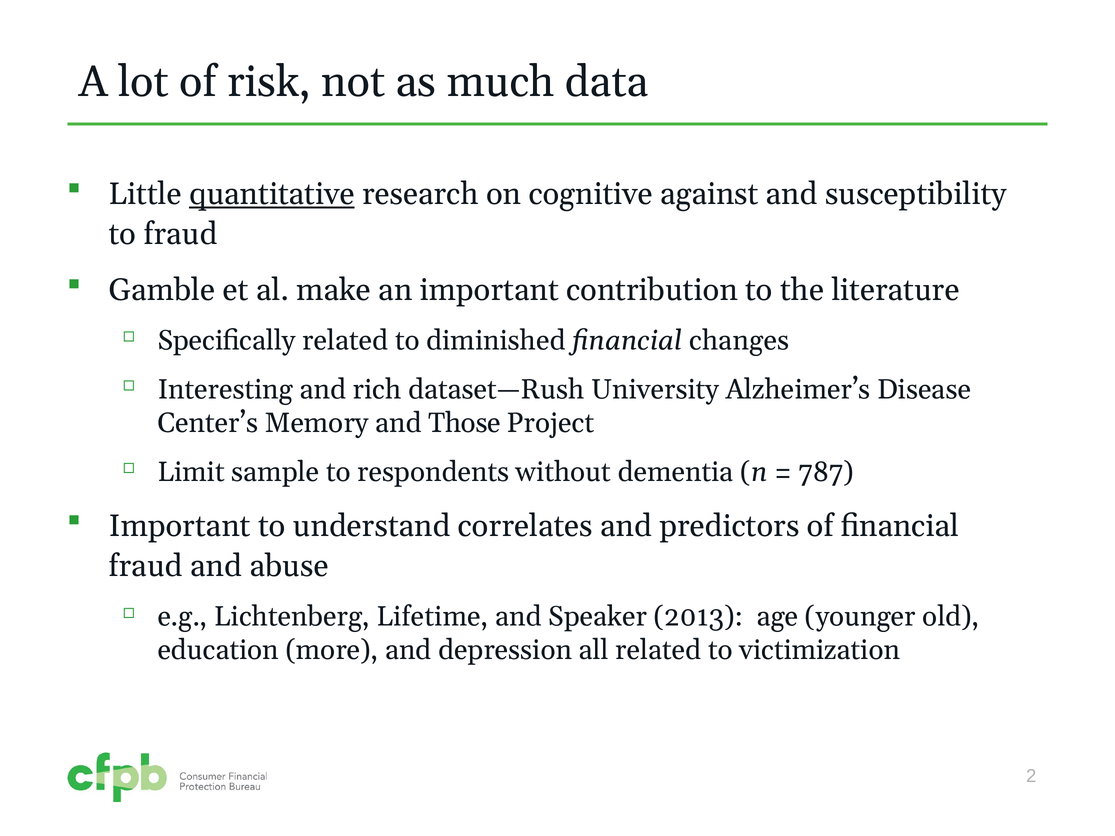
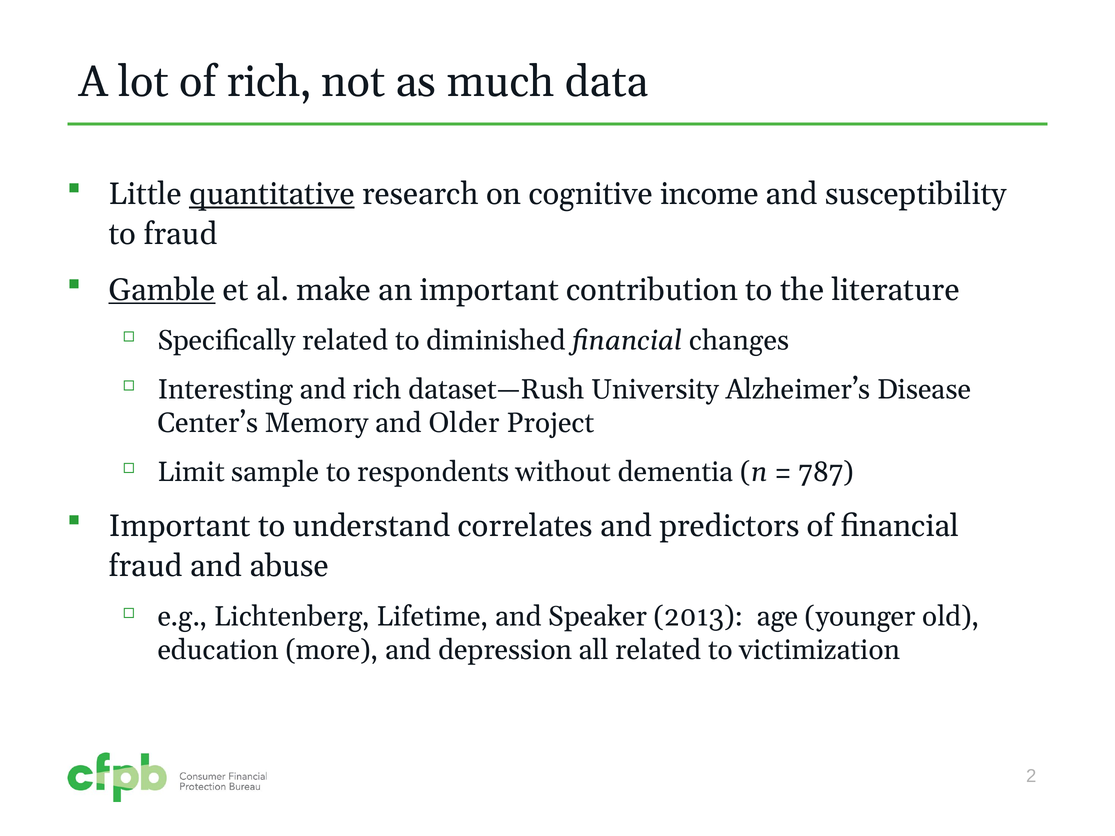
of risk: risk -> rich (269, 82)
against: against -> income (709, 194)
Gamble underline: none -> present (162, 290)
Those: Those -> Older (464, 423)
